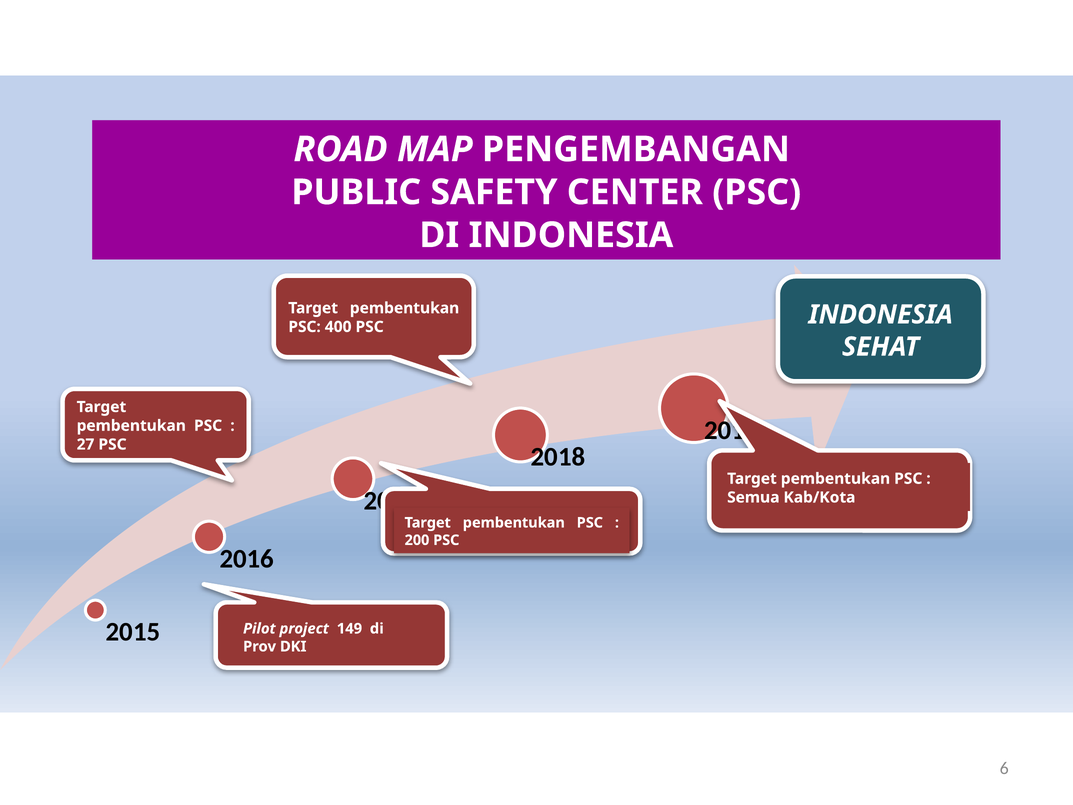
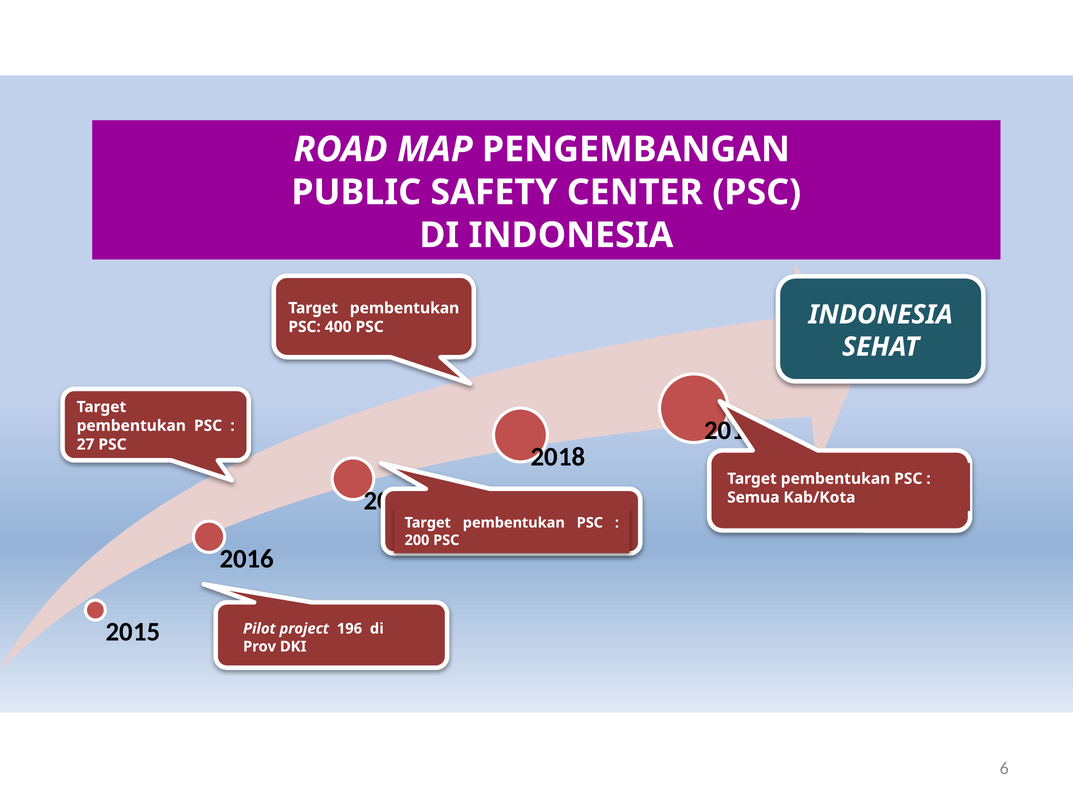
149: 149 -> 196 (349, 628)
